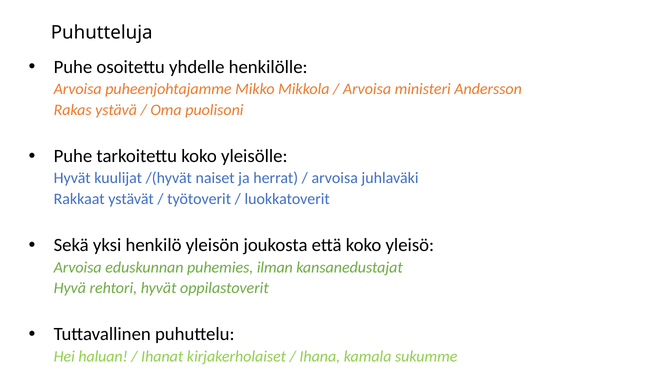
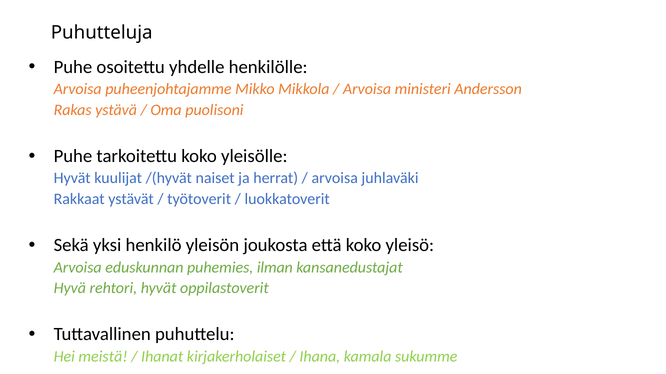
haluan: haluan -> meistä (103, 357)
